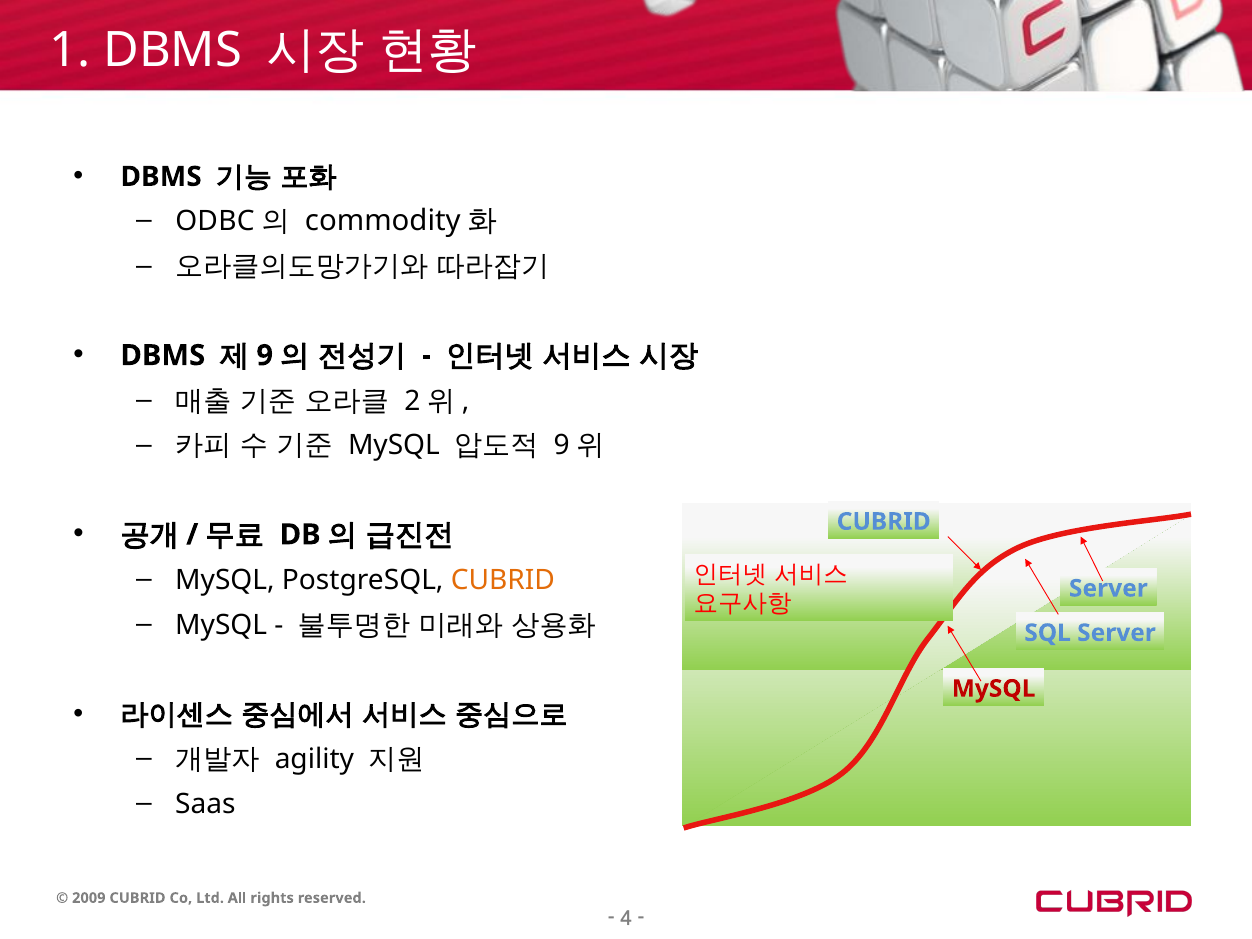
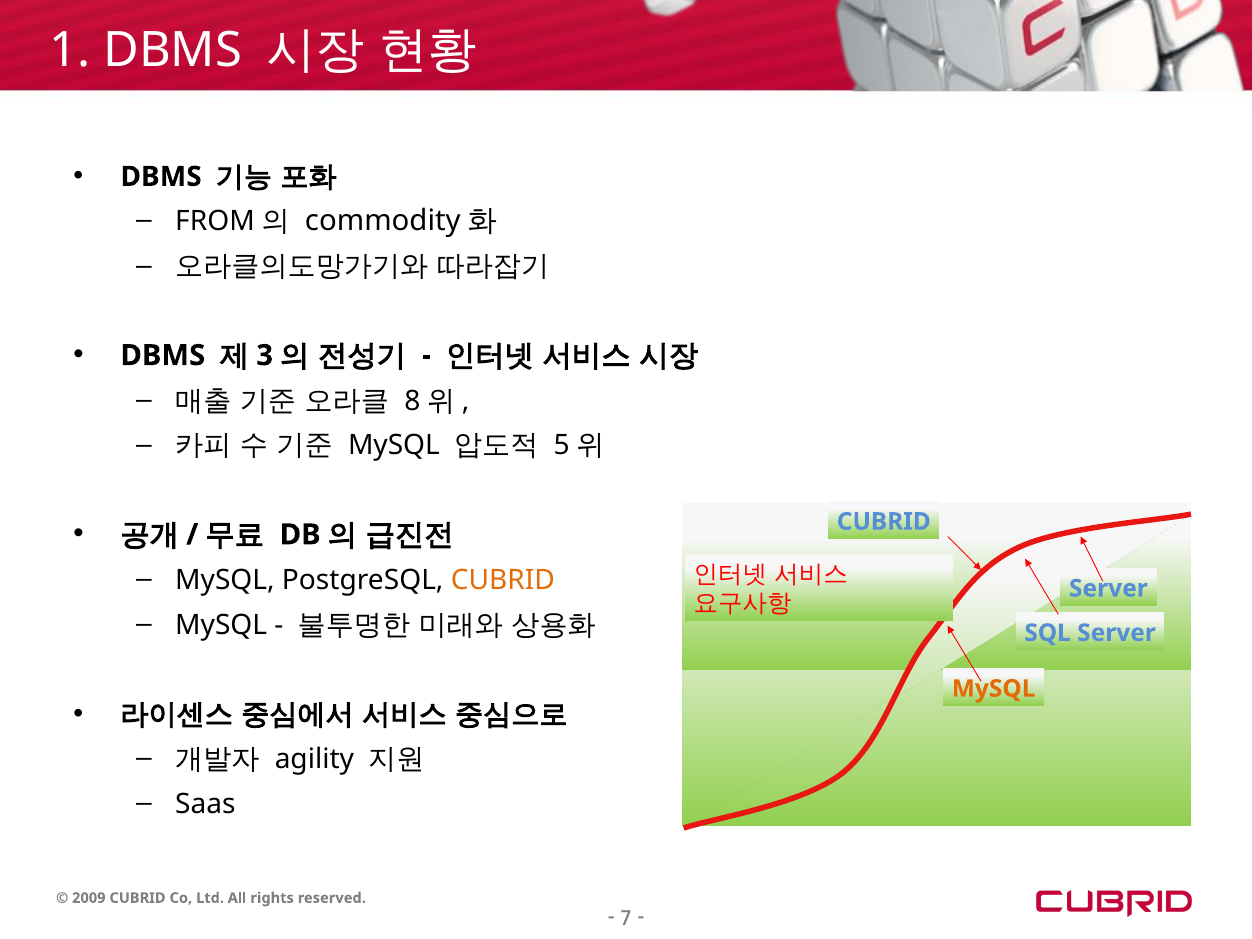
ODBC: ODBC -> FROM (215, 221)
9: 9 -> 3 (265, 355)
2: 2 -> 8 (412, 401)
9: 9 -> 5 (562, 446)
MySQL colour: red -> orange (994, 689)
4: 4 -> 7 (626, 919)
